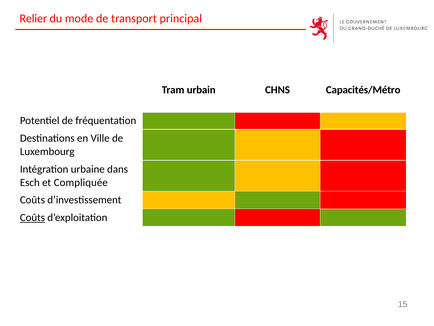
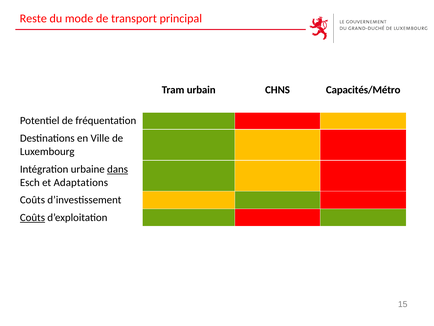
Relier: Relier -> Reste (33, 18)
dans underline: none -> present (118, 169)
Compliquée: Compliquée -> Adaptations (81, 182)
